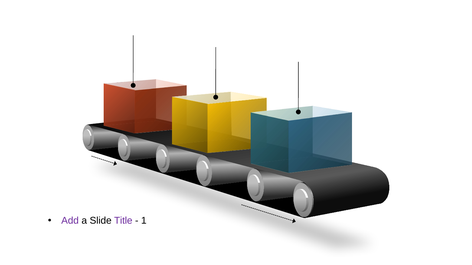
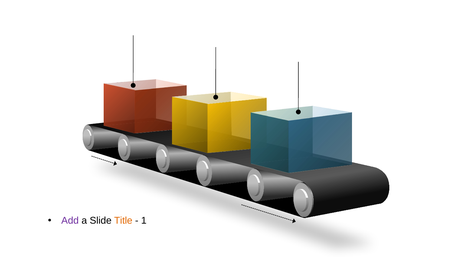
Title colour: purple -> orange (123, 221)
